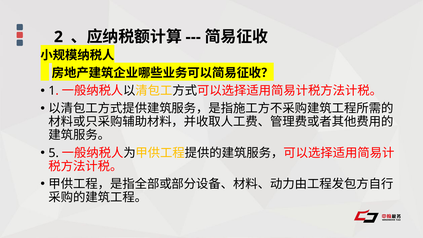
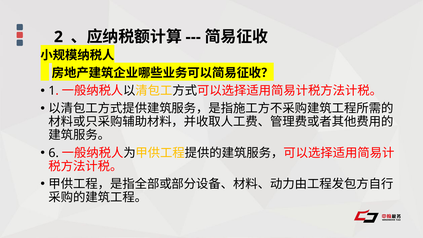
5: 5 -> 6 (54, 153)
